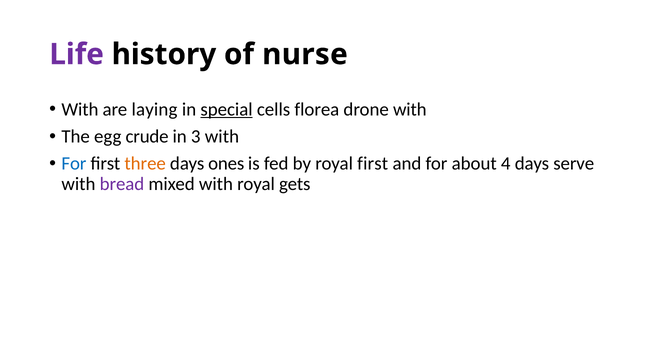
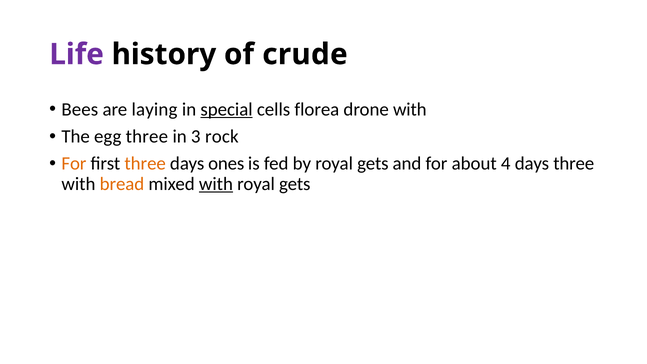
nurse: nurse -> crude (305, 54)
With: With -> Bees (80, 109)
egg crude: crude -> three (147, 137)
3 with: with -> rock (222, 137)
For colour: blue -> orange (74, 164)
by royal first: first -> gets (373, 164)
days serve: serve -> three (574, 164)
bread colour: purple -> orange (122, 184)
with underline: none -> present (216, 184)
